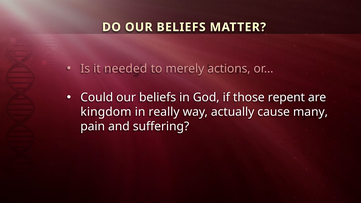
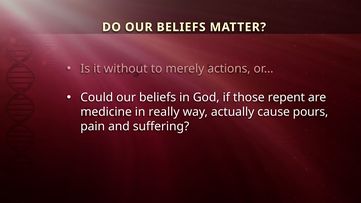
needed: needed -> without (126, 69)
kingdom: kingdom -> medicine (106, 112)
many: many -> pours (311, 112)
